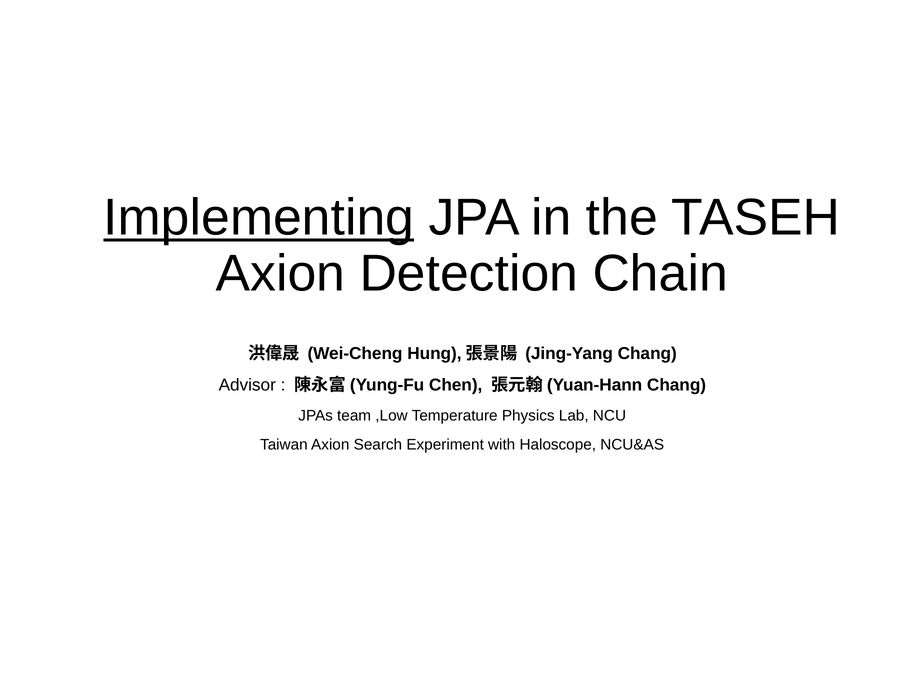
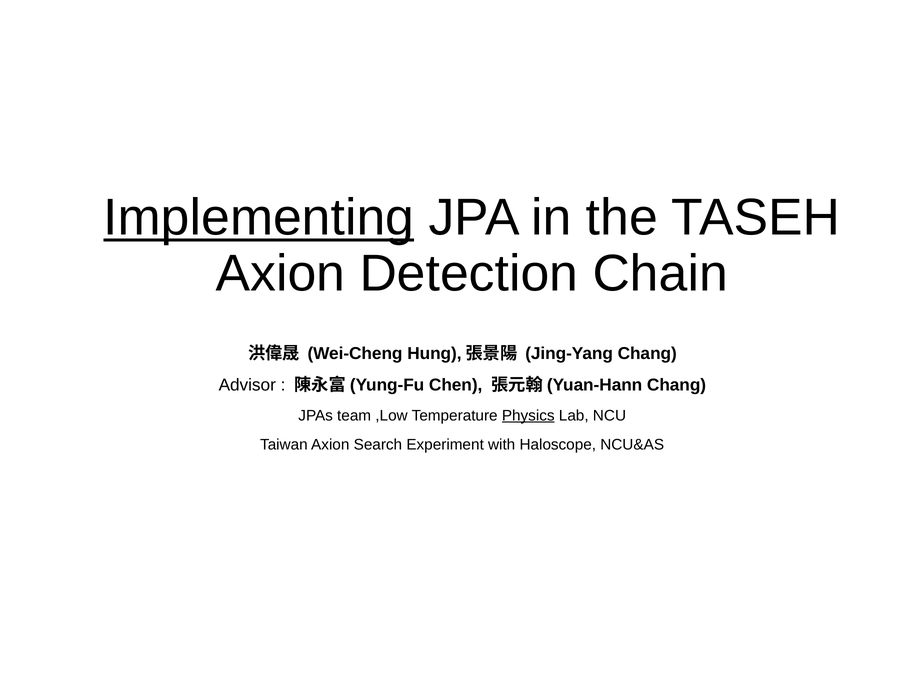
Physics underline: none -> present (528, 416)
